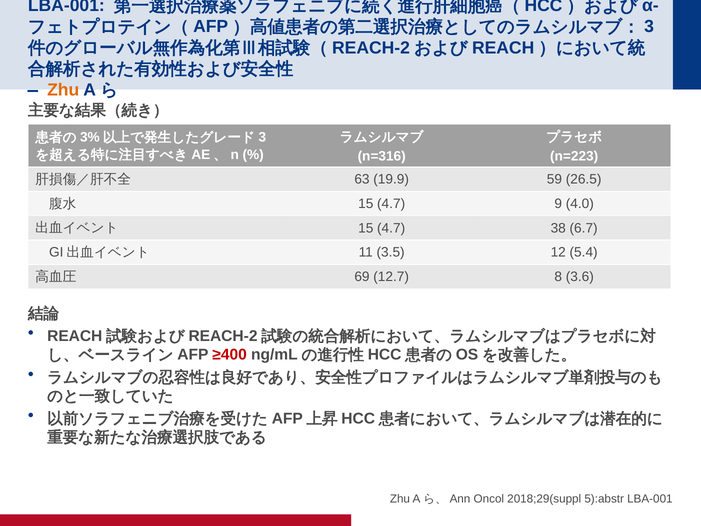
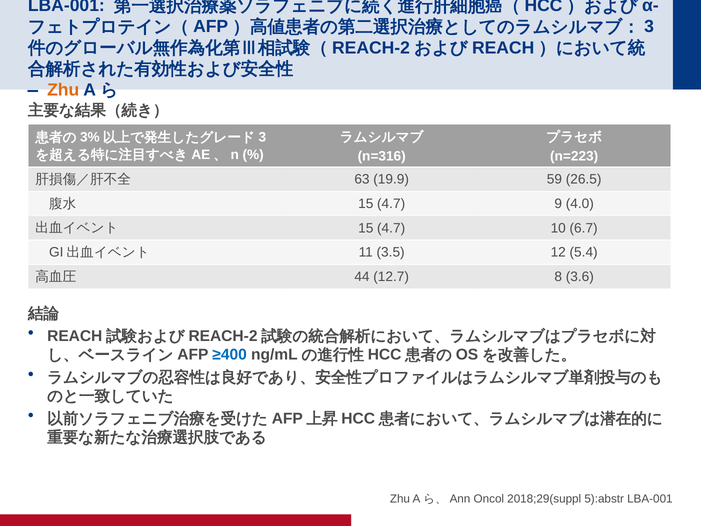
38: 38 -> 10 (558, 228)
69: 69 -> 44 (362, 277)
≥400 colour: red -> blue (230, 354)
